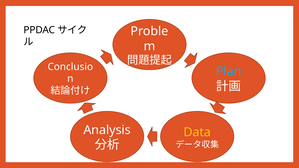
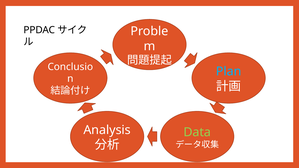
Data colour: yellow -> light green (197, 132)
